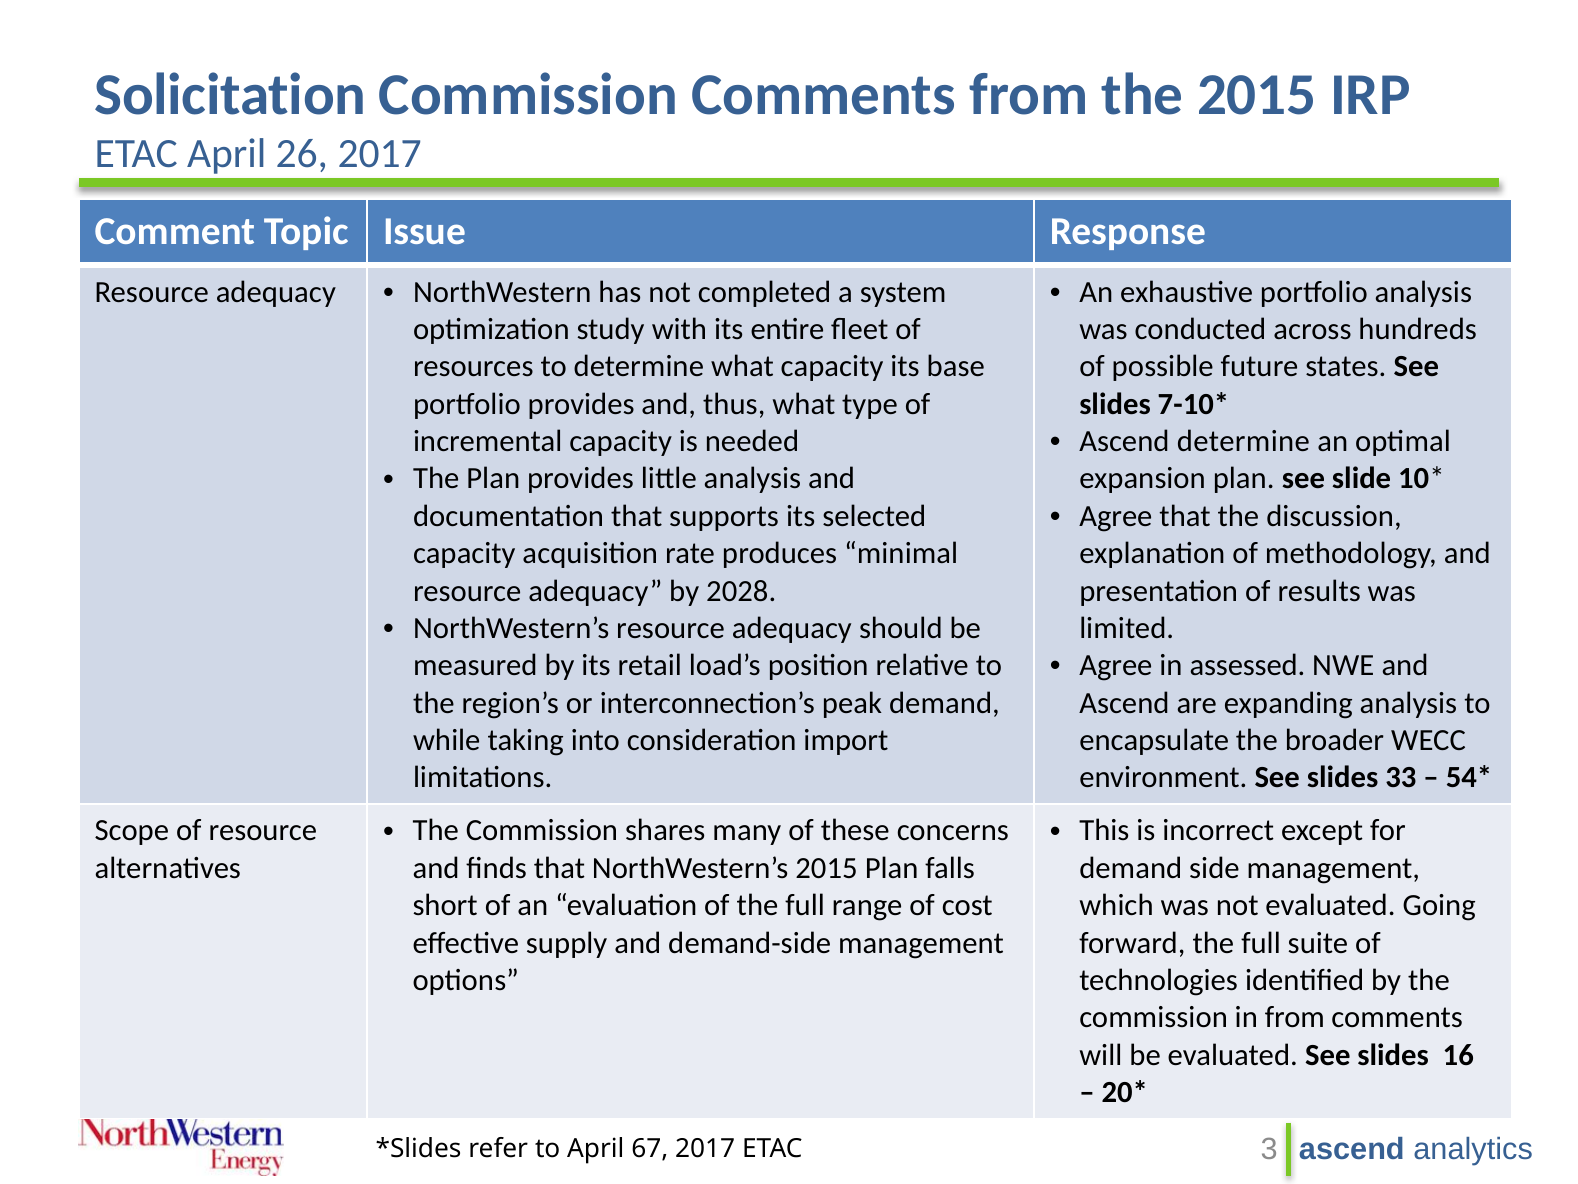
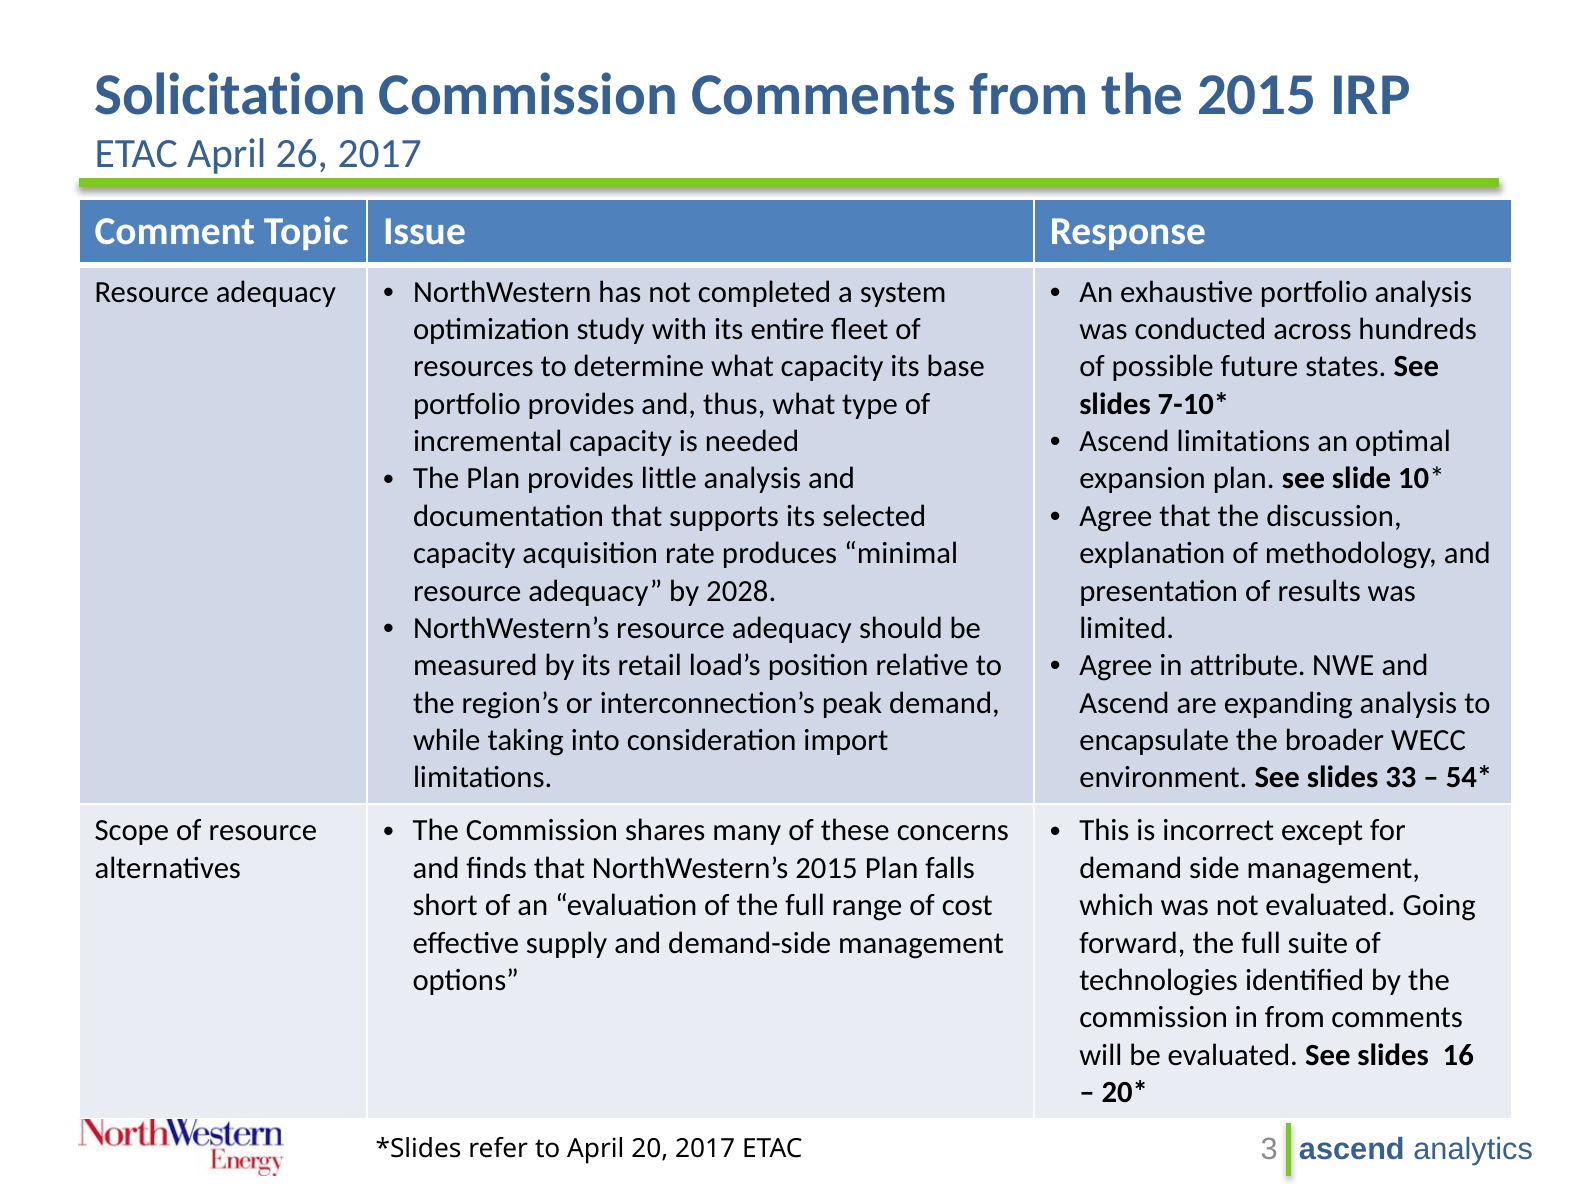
Ascend determine: determine -> limitations (1243, 441)
assessed: assessed -> attribute (1248, 665)
67: 67 -> 20 (650, 1148)
